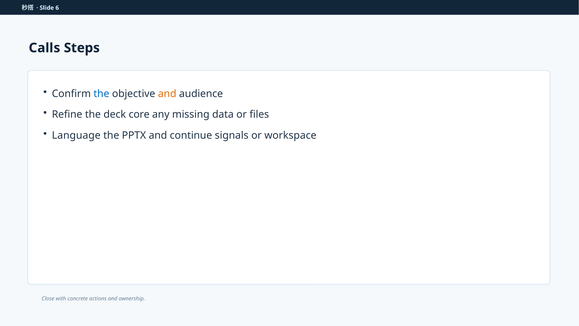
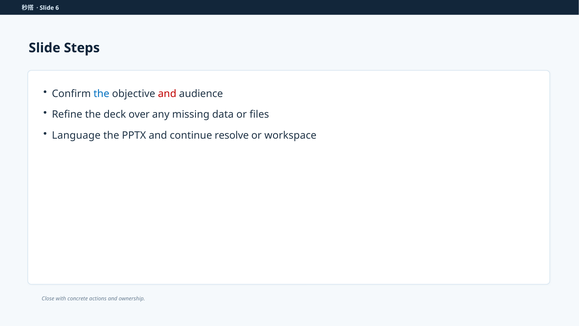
Calls: Calls -> Slide (45, 48)
and colour: orange -> red (167, 94)
core: core -> over (139, 114)
signals: signals -> resolve (232, 135)
